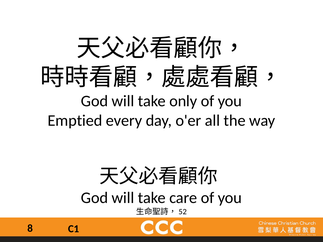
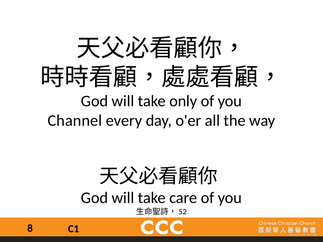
Emptied: Emptied -> Channel (75, 121)
